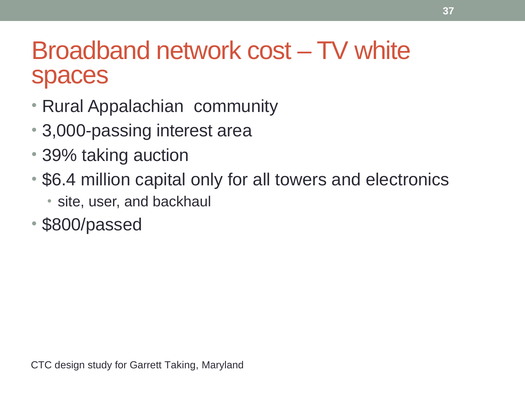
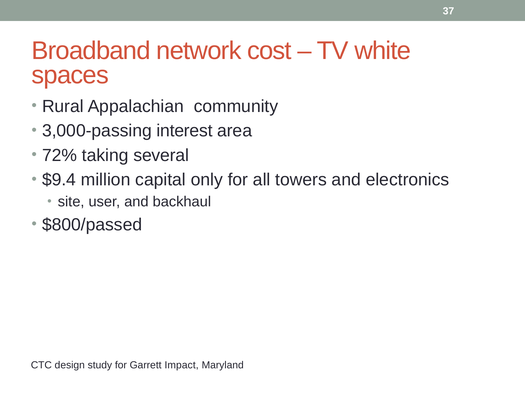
39%: 39% -> 72% (60, 155)
auction: auction -> several (161, 155)
$6.4: $6.4 -> $9.4 (59, 180)
Garrett Taking: Taking -> Impact (182, 365)
